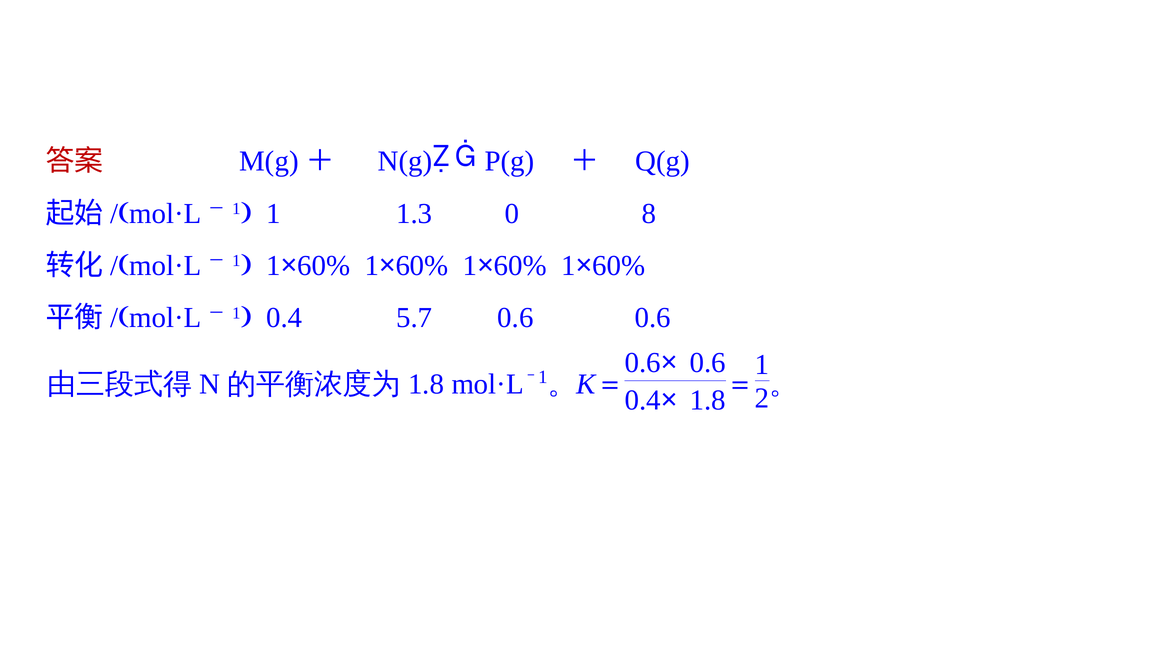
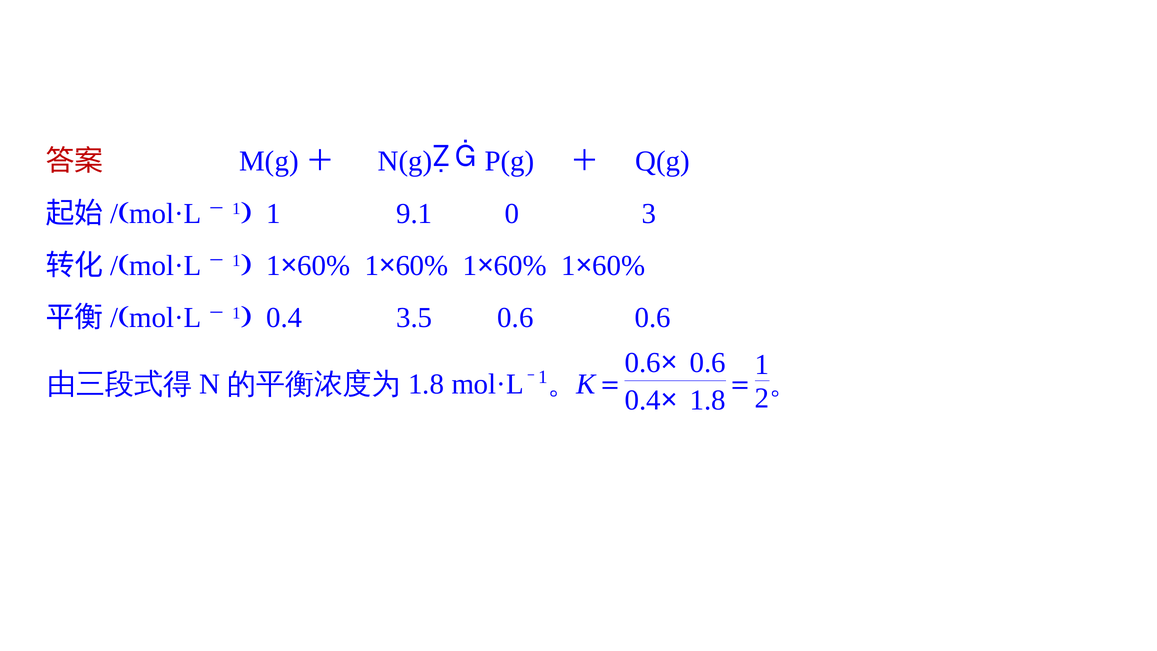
1.3: 1.3 -> 9.1 (414, 213)
8: 8 -> 3 (649, 213)
5.7: 5.7 -> 3.5 (414, 318)
